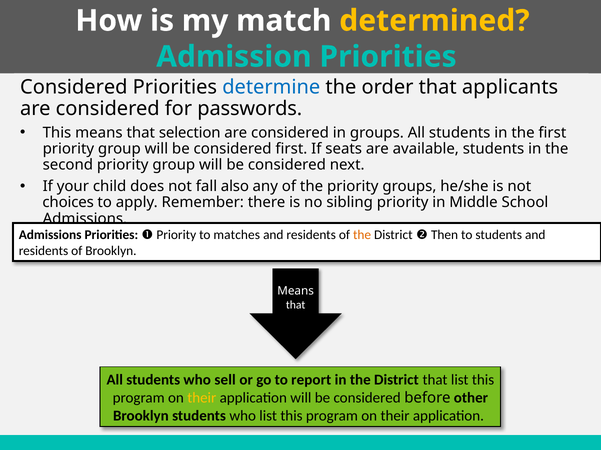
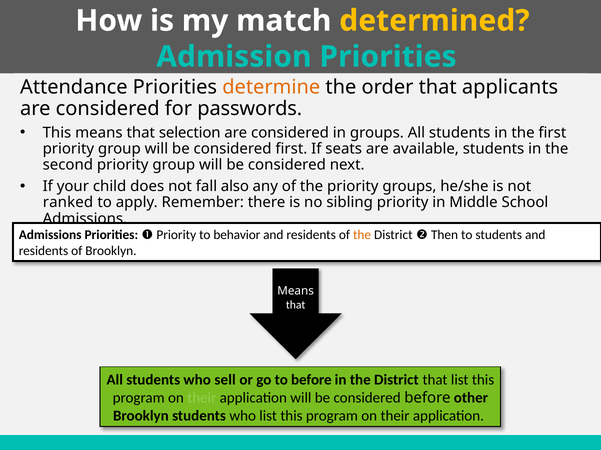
Considered: Considered -> Attendance (74, 87)
determine colour: blue -> orange (271, 87)
choices: choices -> ranked (68, 203)
matches: matches -> behavior (237, 235)
to report: report -> before (311, 380)
their colour: yellow -> light green (202, 398)
